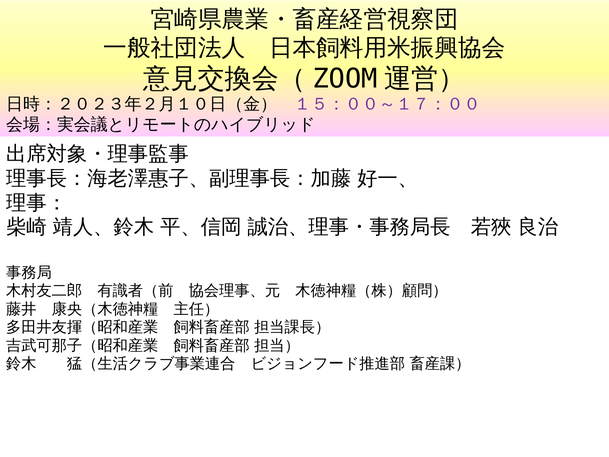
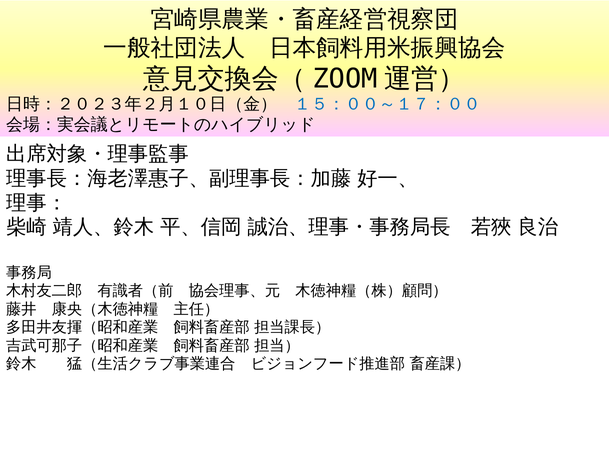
１５：００～１７：００ colour: purple -> blue (387, 104)
